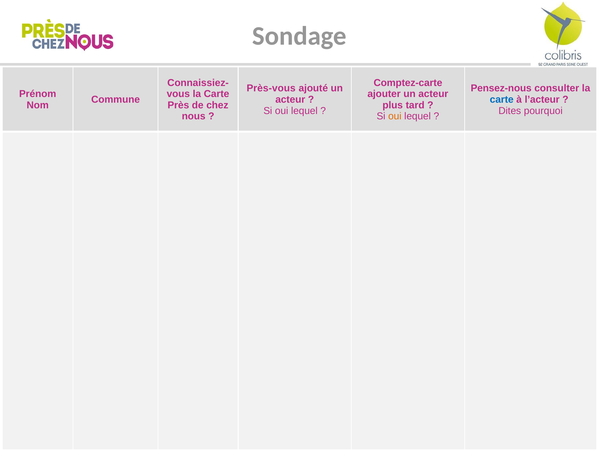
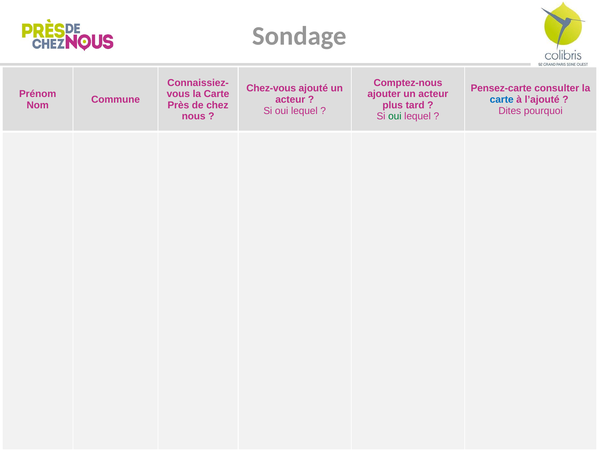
Comptez-carte: Comptez-carte -> Comptez-nous (408, 83)
Près-vous: Près-vous -> Chez-vous (271, 88)
Pensez-nous: Pensez-nous -> Pensez-carte (501, 88)
l’acteur: l’acteur -> l’ajouté (542, 99)
oui colour: orange -> green (395, 116)
